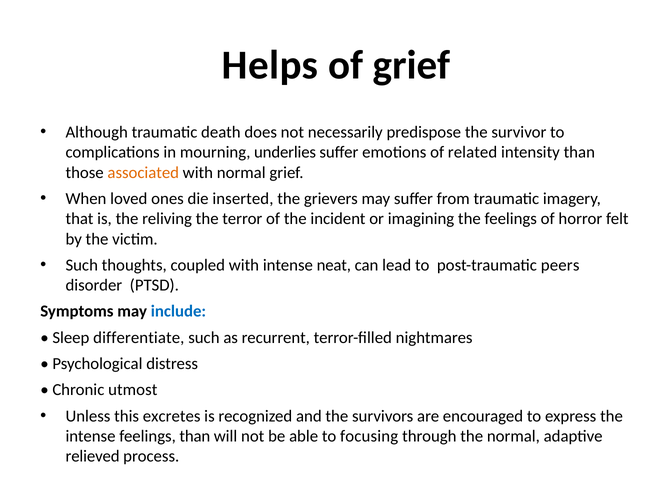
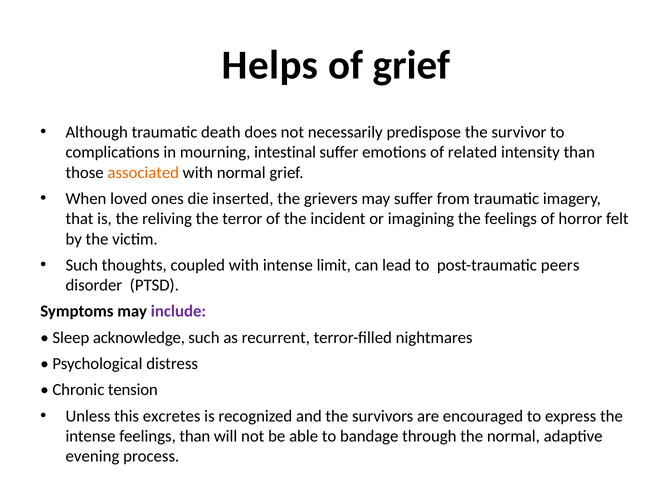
underlies: underlies -> intestinal (285, 152)
neat: neat -> limit (334, 265)
include colour: blue -> purple (178, 311)
differentiate: differentiate -> acknowledge (139, 338)
utmost: utmost -> tension (133, 390)
focusing: focusing -> bandage (369, 436)
relieved: relieved -> evening (92, 456)
